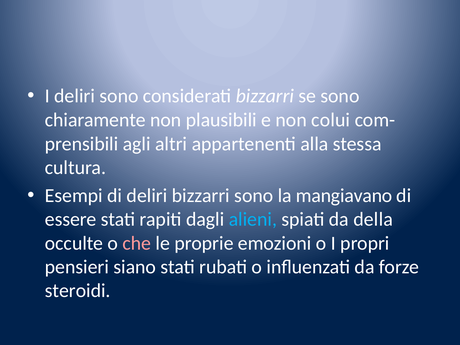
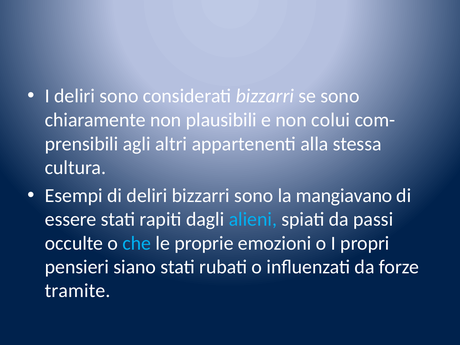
della: della -> passi (373, 219)
che colour: pink -> light blue (137, 243)
steroidi: steroidi -> tramite (78, 291)
